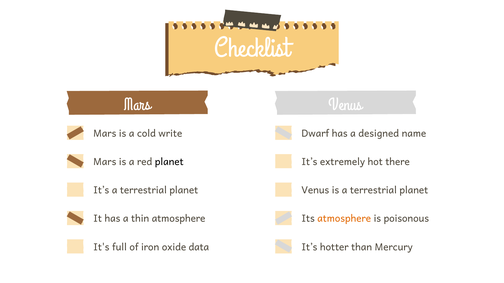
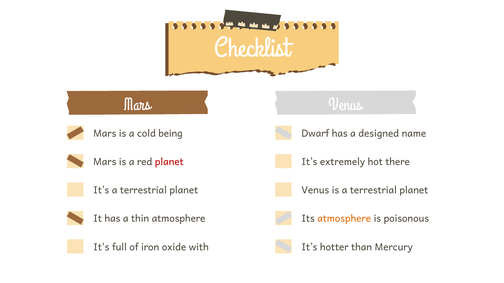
write: write -> being (170, 134)
planet colour: black -> red (169, 162)
data: data -> with (199, 248)
